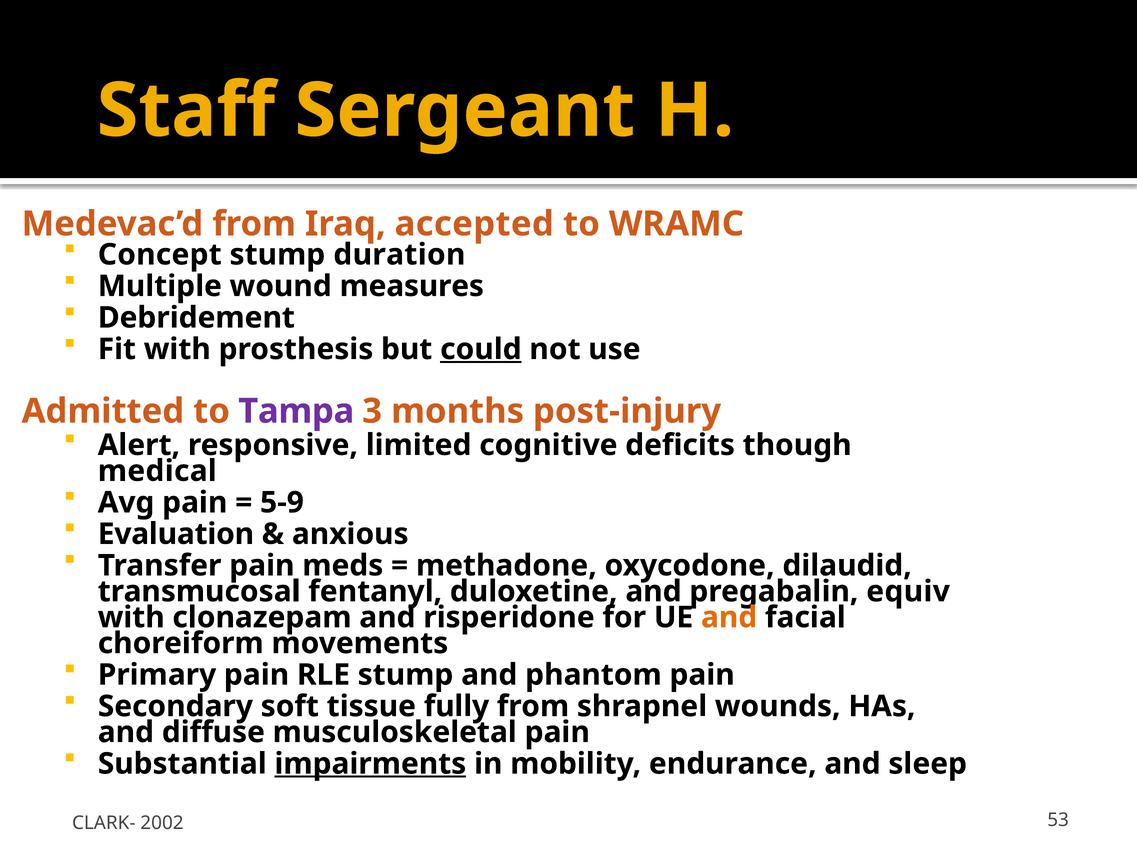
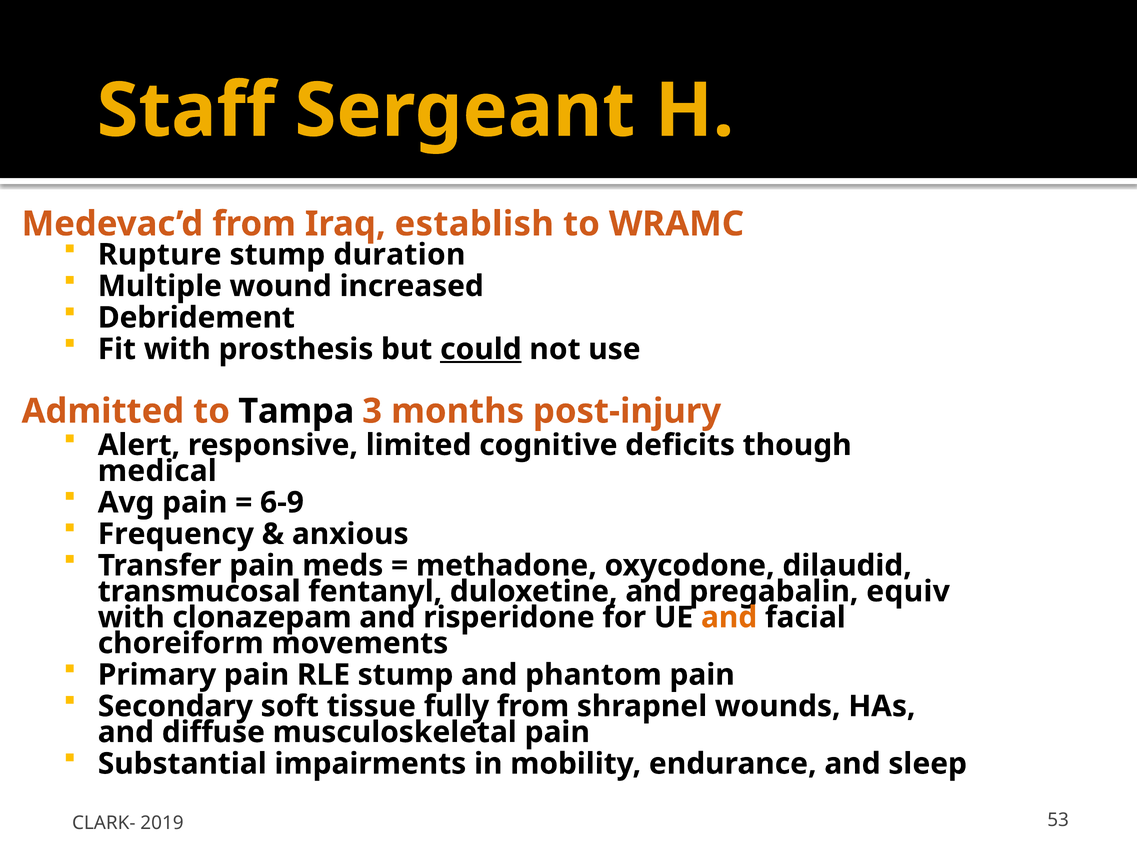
accepted: accepted -> establish (474, 224)
Concept: Concept -> Rupture (160, 255)
measures: measures -> increased (412, 286)
Tampa colour: purple -> black (296, 412)
5-9: 5-9 -> 6-9 (282, 503)
Evaluation: Evaluation -> Frequency (176, 535)
impairments underline: present -> none (370, 764)
2002: 2002 -> 2019 (162, 824)
